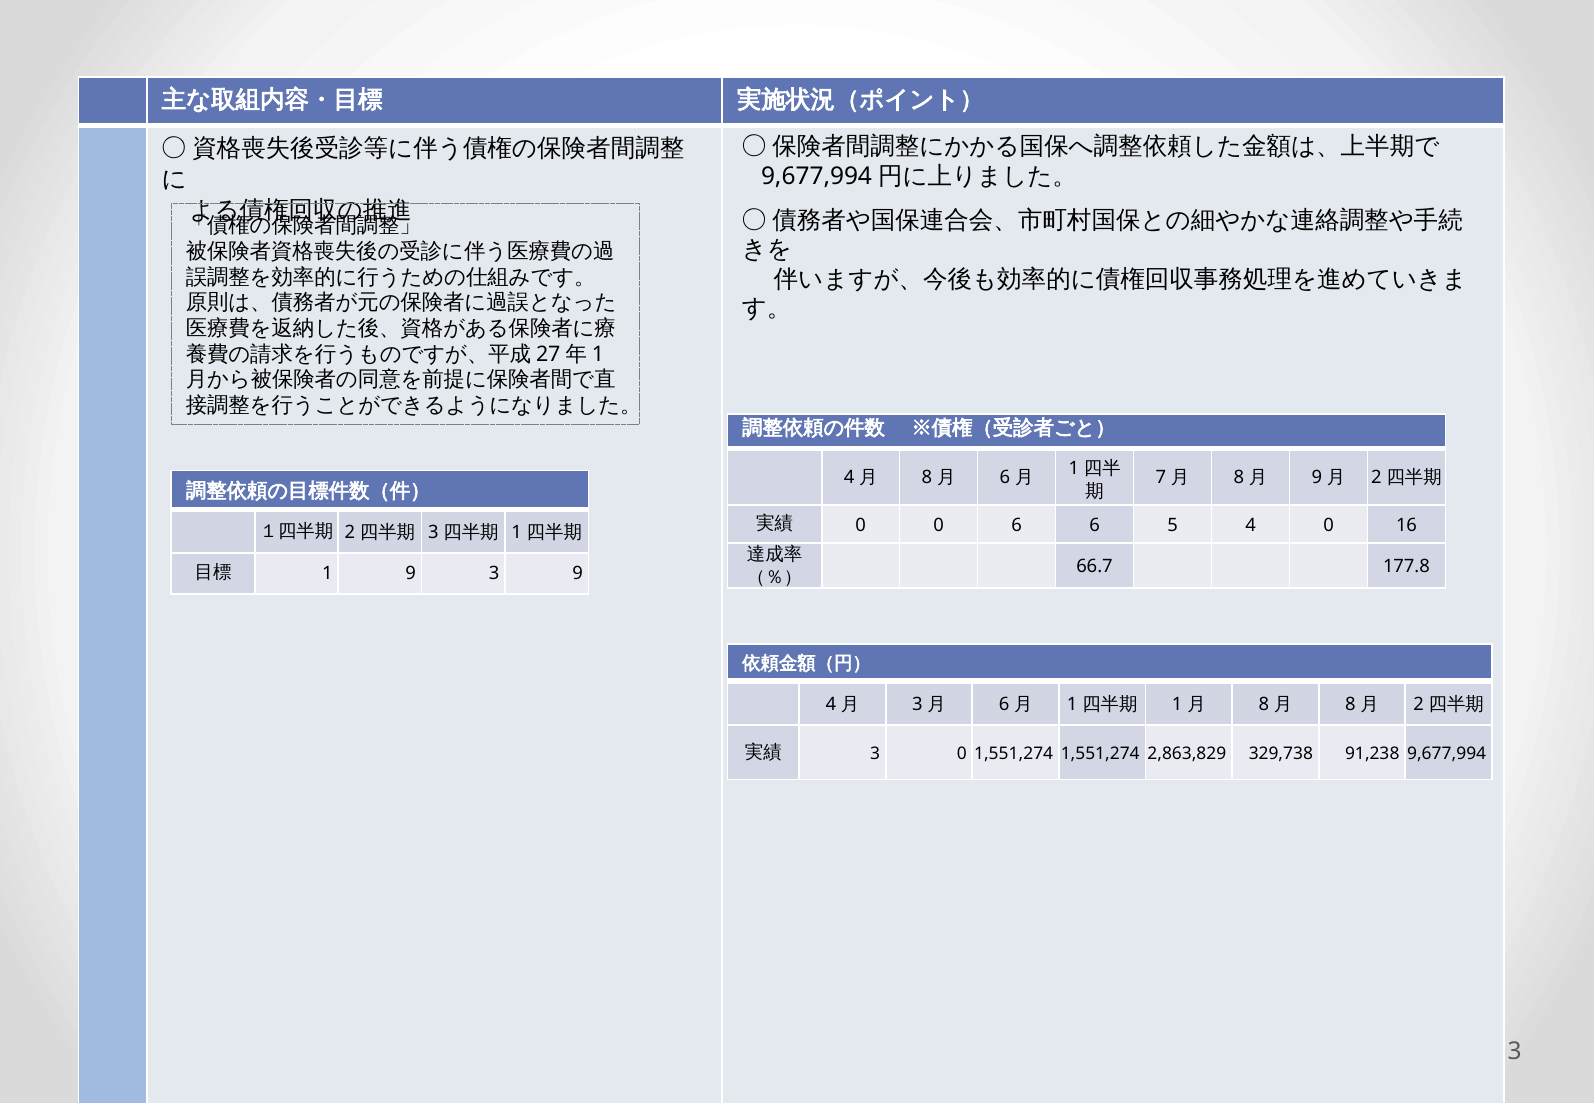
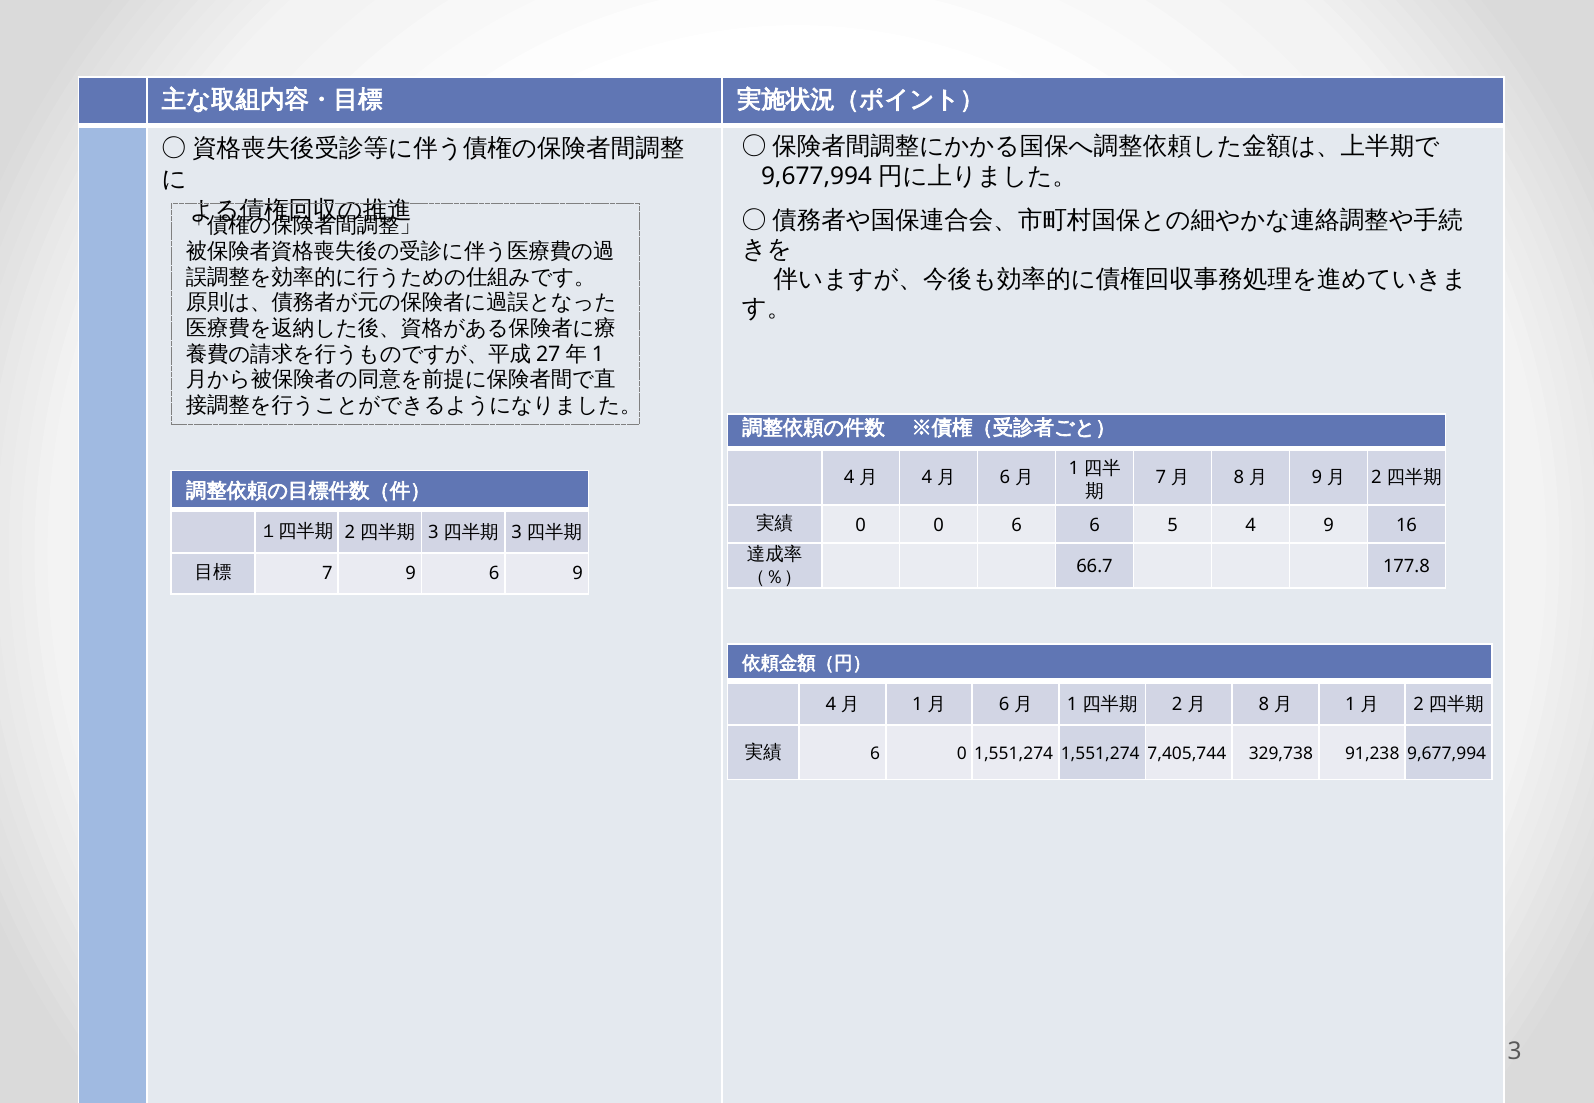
8: 8 -> 4 (927, 478)
4 0: 0 -> 9 (1329, 526)
1: 1 -> 3 (517, 533)
1: 1 -> 7 (327, 574)
9 3: 3 -> 6 (494, 574)
3: 3 -> 1 (917, 705)
1: 1 -> 2 (1177, 705)
8: 8 -> 1 (1350, 705)
3: 3 -> 6 (875, 754)
2,863,829: 2,863,829 -> 7,405,744 (1187, 754)
